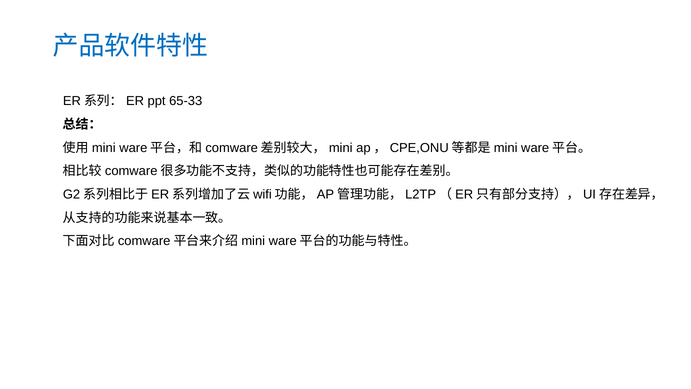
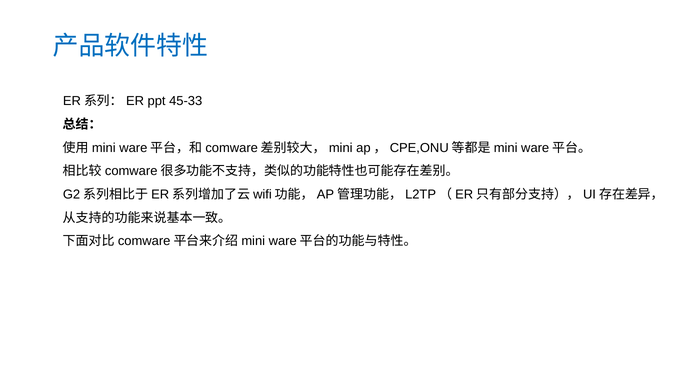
65-33: 65-33 -> 45-33 (186, 101)
